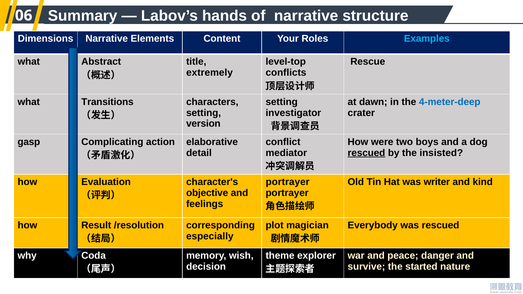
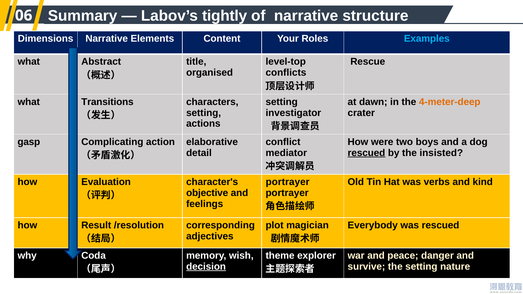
hands: hands -> tightly (225, 16)
extremely: extremely -> organised (210, 73)
4-meter-deep colour: blue -> orange (450, 102)
version: version -> actions (203, 124)
writer: writer -> verbs (437, 182)
especially: especially -> adjectives (210, 236)
decision underline: none -> present (206, 267)
the started: started -> setting (421, 267)
